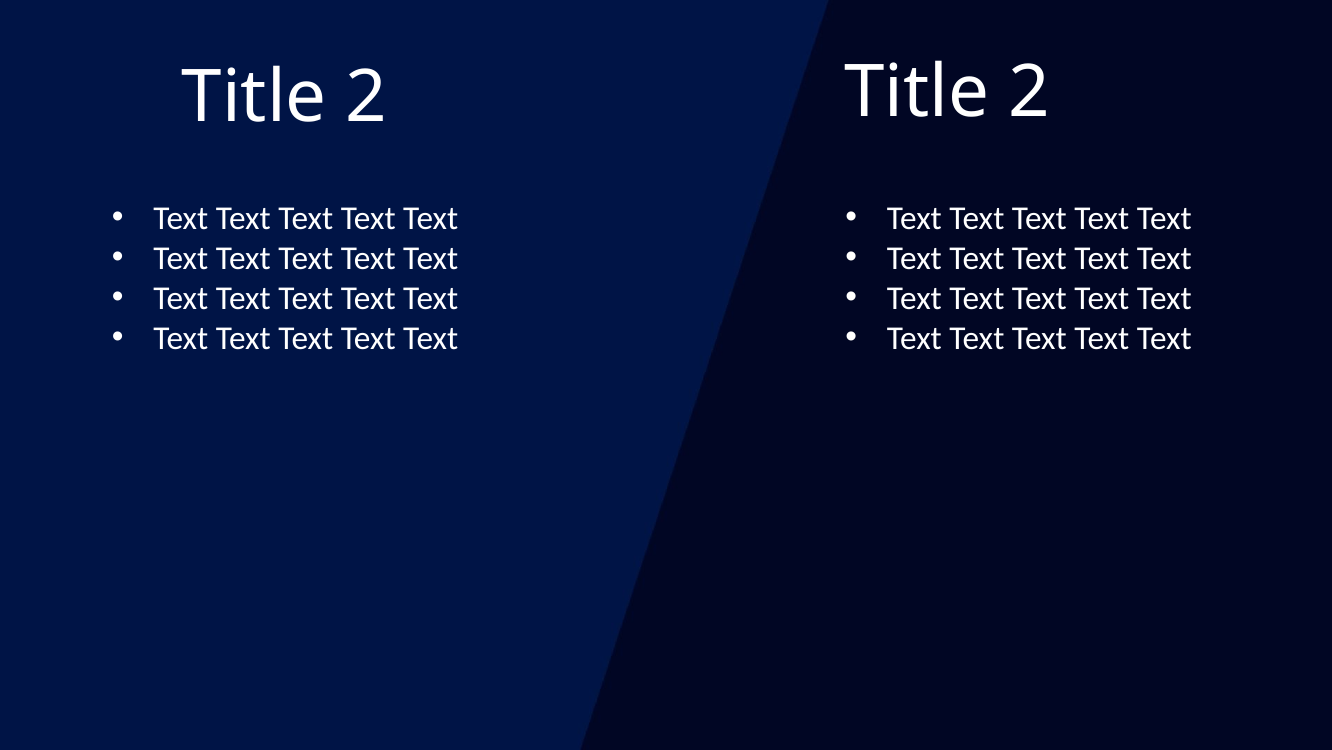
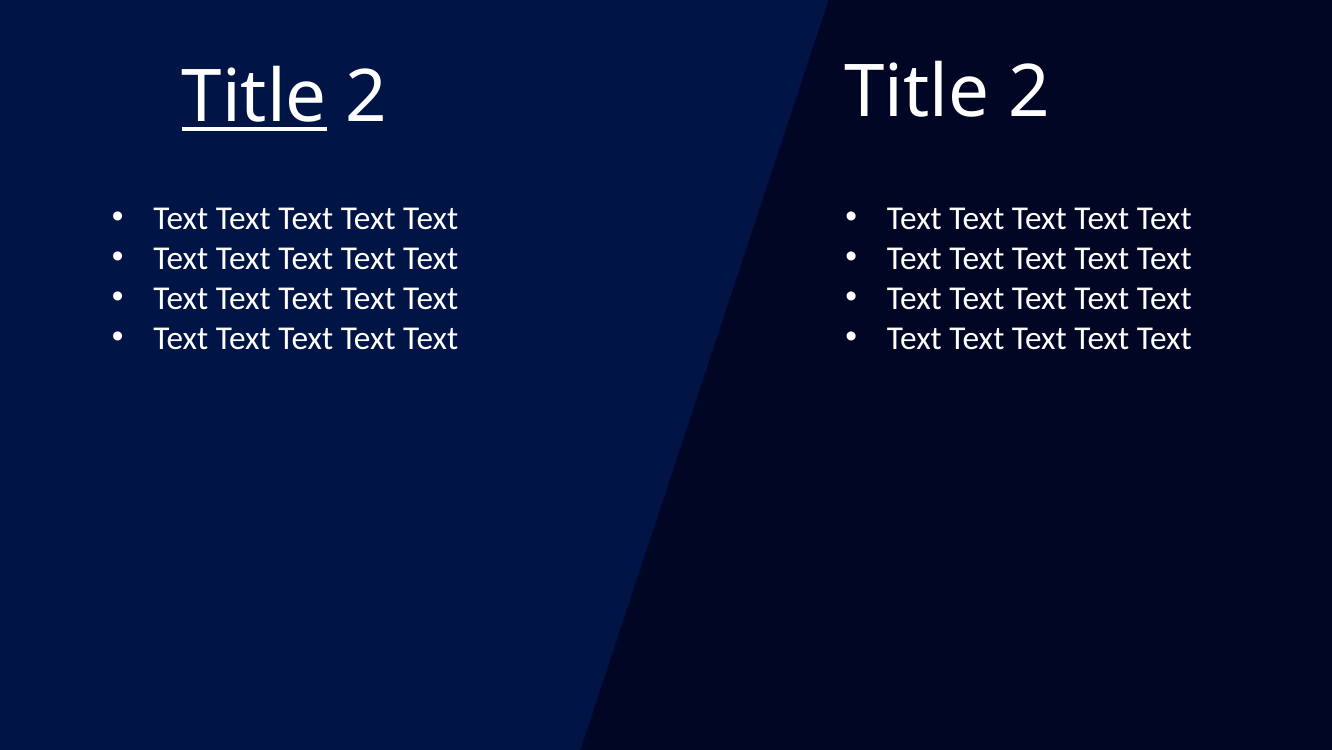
Title underline: none -> present (254, 98)
